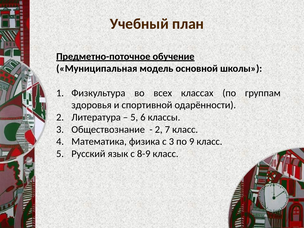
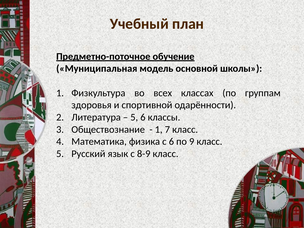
2: 2 -> 1 (159, 129)
с 3: 3 -> 6 (171, 142)
